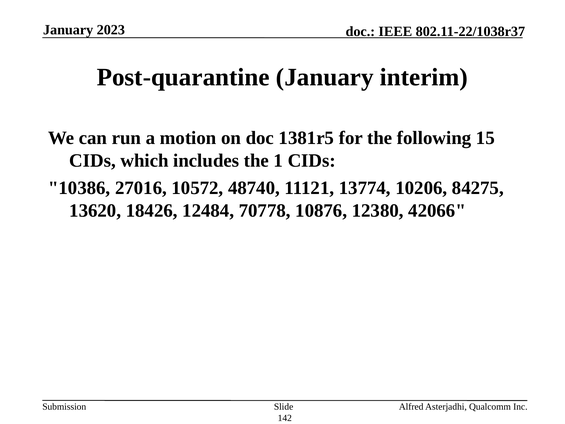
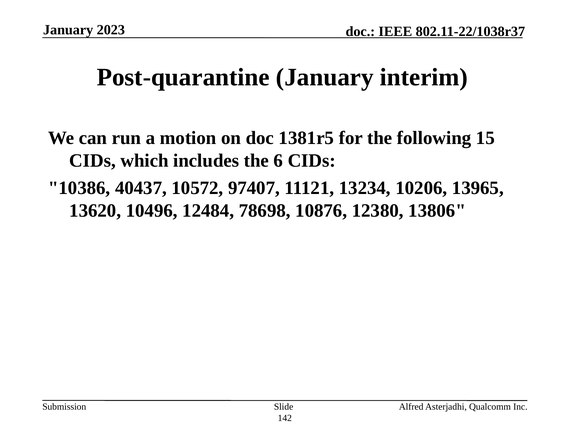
1: 1 -> 6 (278, 160)
27016: 27016 -> 40437 (141, 188)
48740: 48740 -> 97407 (254, 188)
13774: 13774 -> 13234 (365, 188)
84275: 84275 -> 13965 (478, 188)
18426: 18426 -> 10496 (152, 210)
70778: 70778 -> 78698 (265, 210)
42066: 42066 -> 13806 (437, 210)
